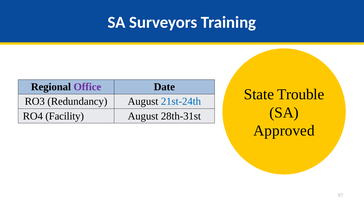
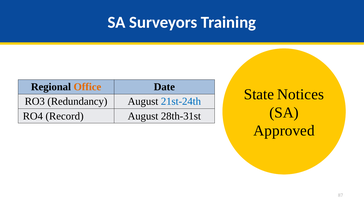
Office colour: purple -> orange (87, 87)
Trouble: Trouble -> Notices (301, 94)
Facility: Facility -> Record (65, 116)
